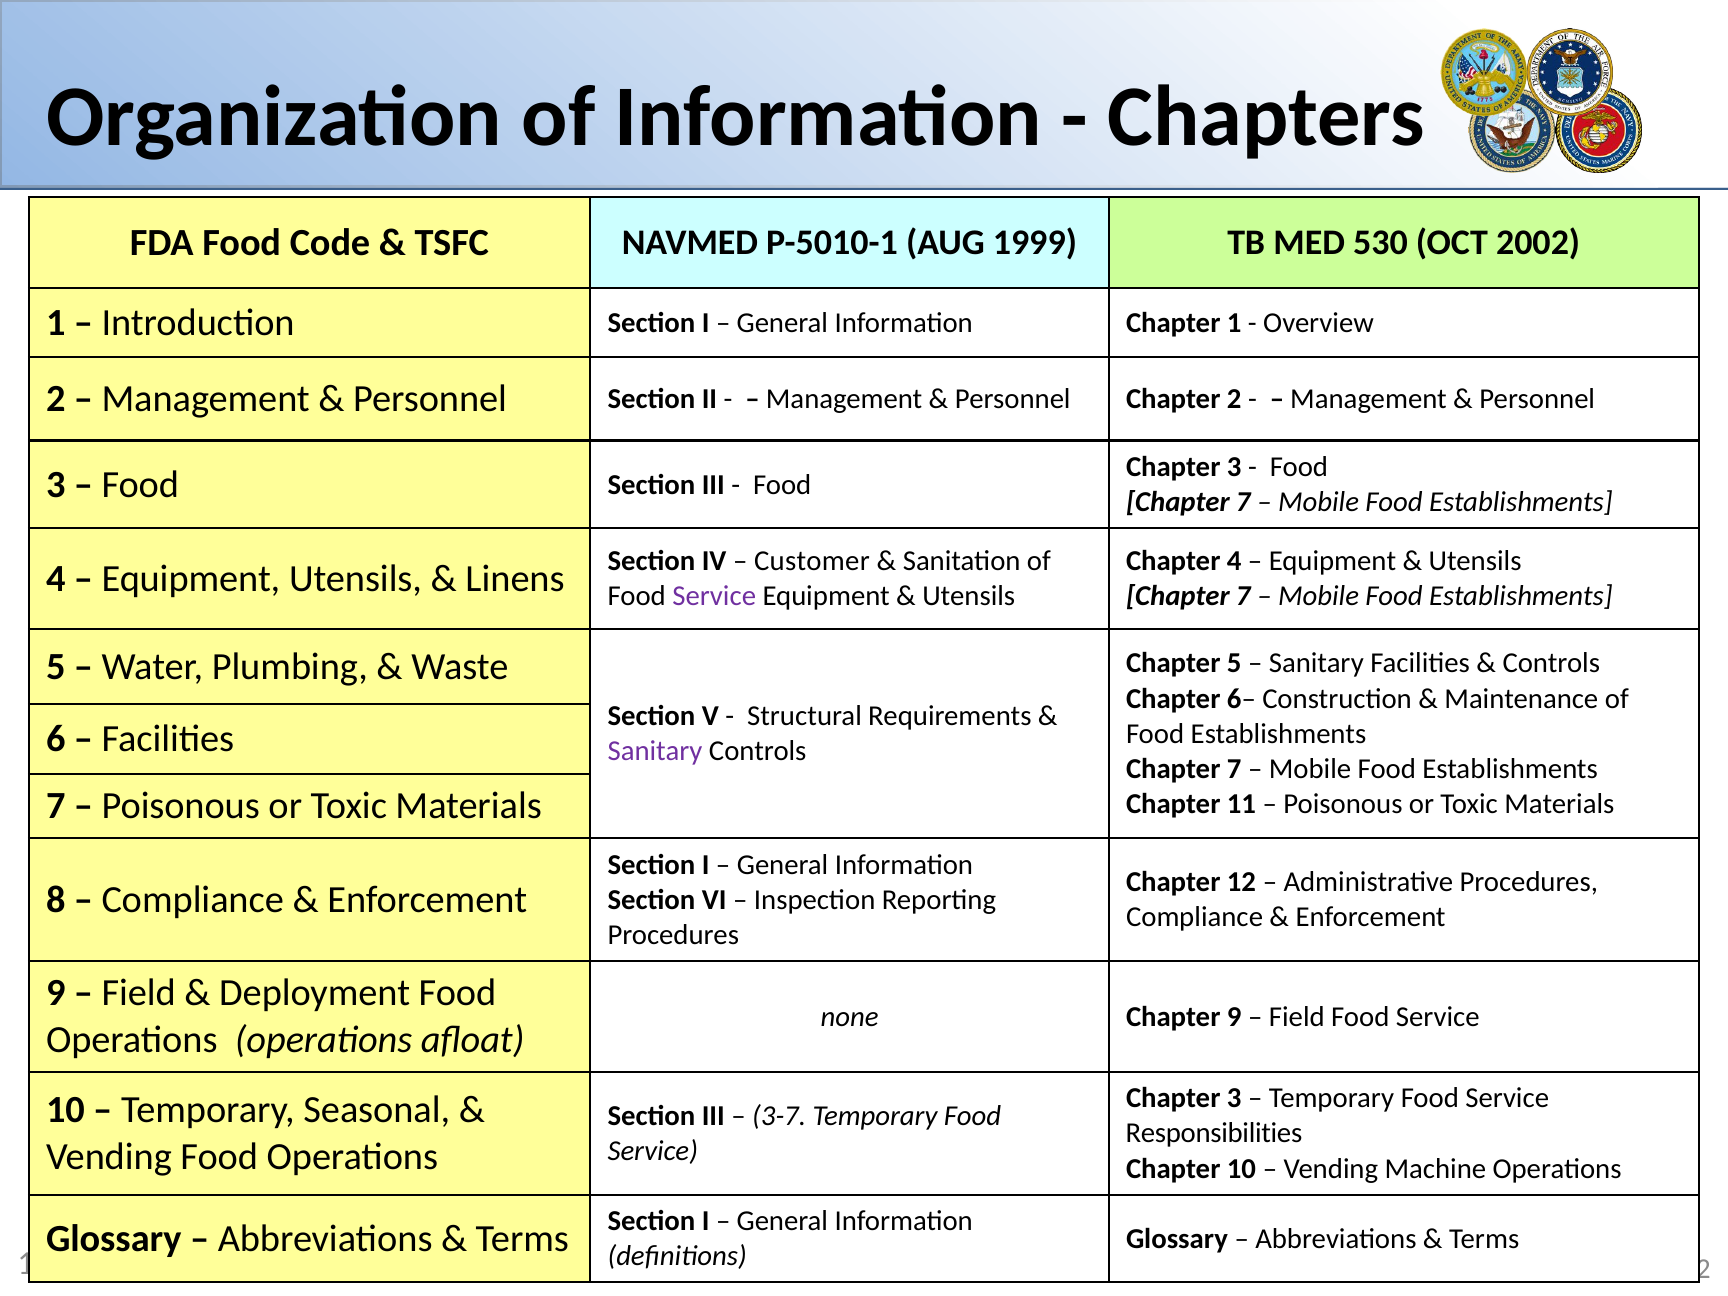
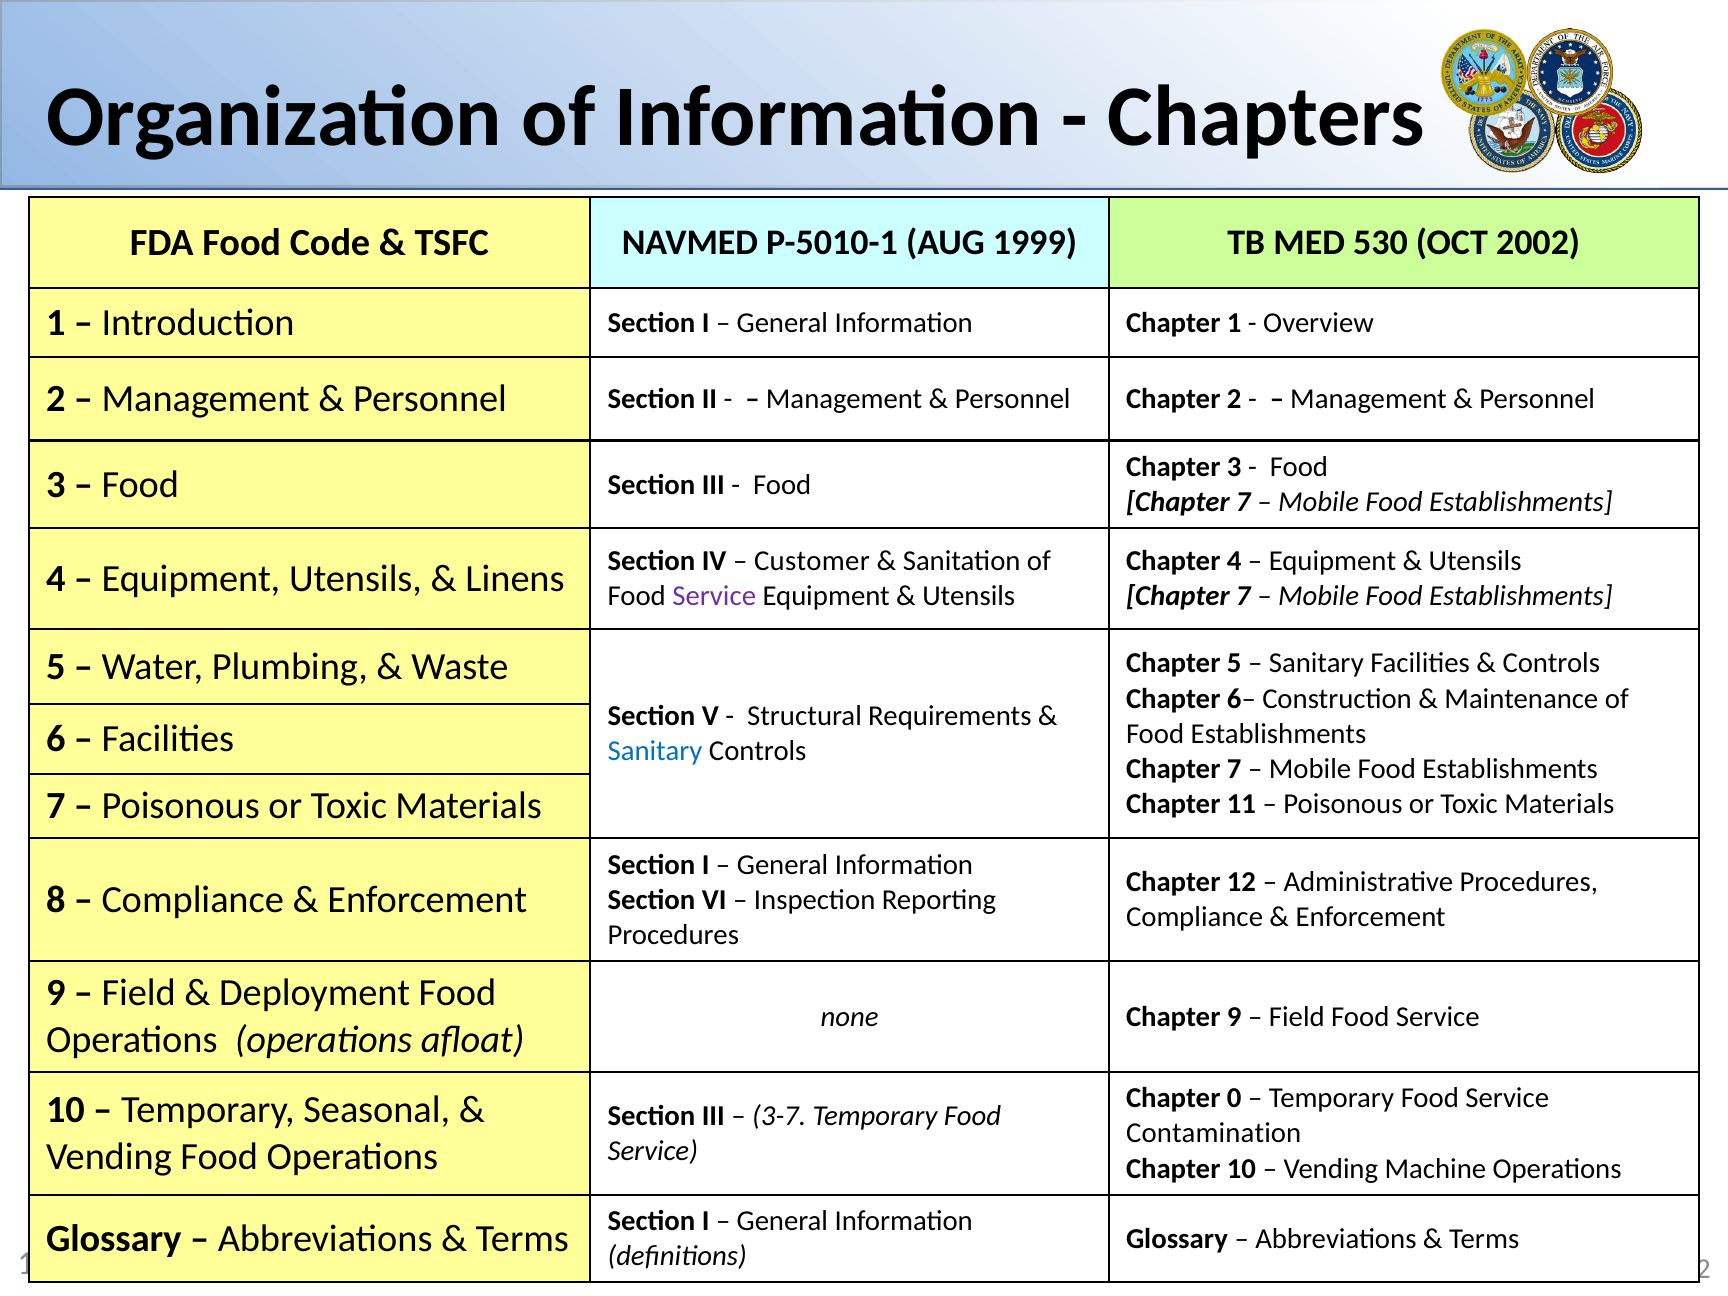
Sanitary colour: purple -> blue (655, 751)
3: 3 -> 0 (1234, 1098)
Responsibilities: Responsibilities -> Contamination (1214, 1134)
